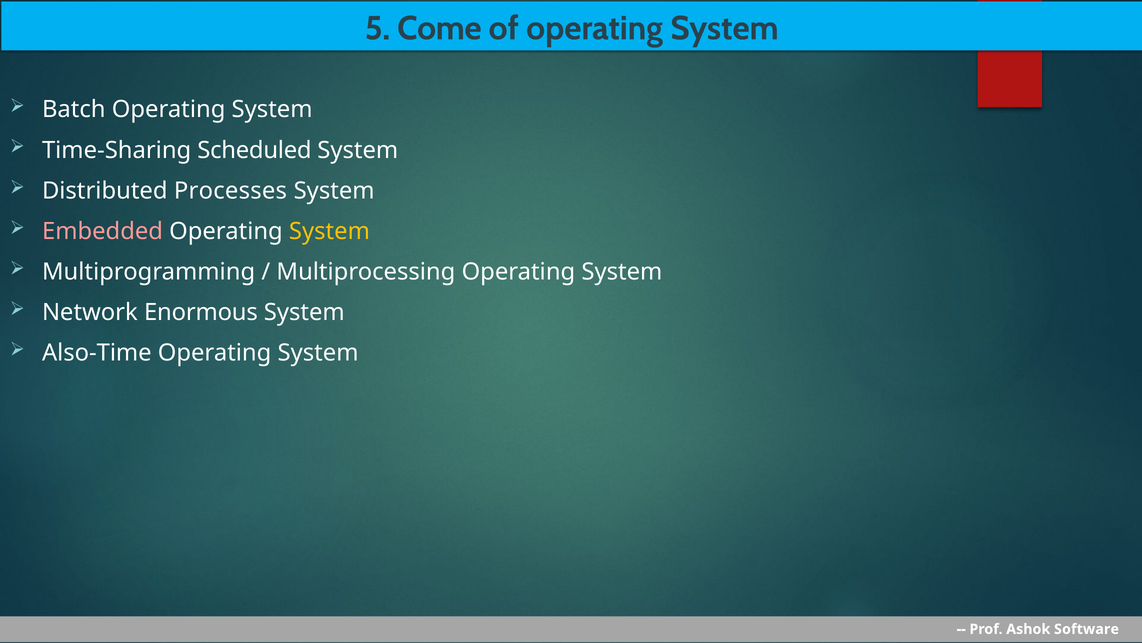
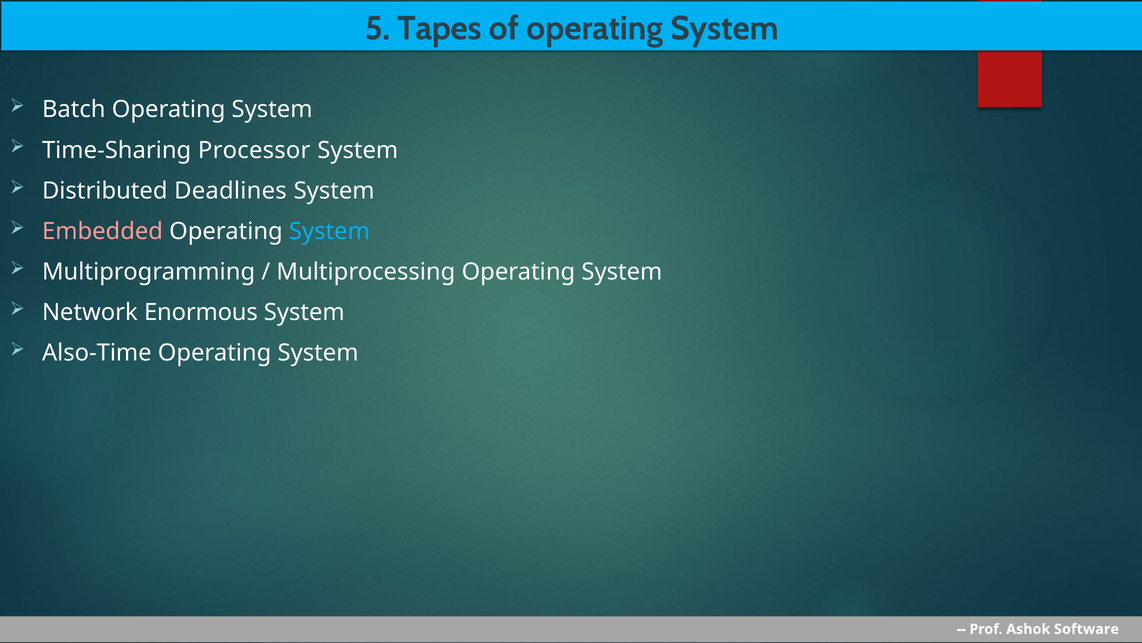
Come: Come -> Tapes (439, 28)
Scheduled: Scheduled -> Processor (254, 150)
Processes: Processes -> Deadlines (230, 191)
System colour: yellow -> light blue (329, 231)
